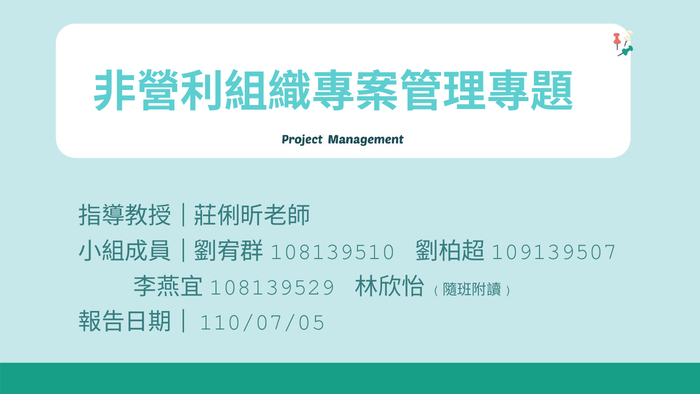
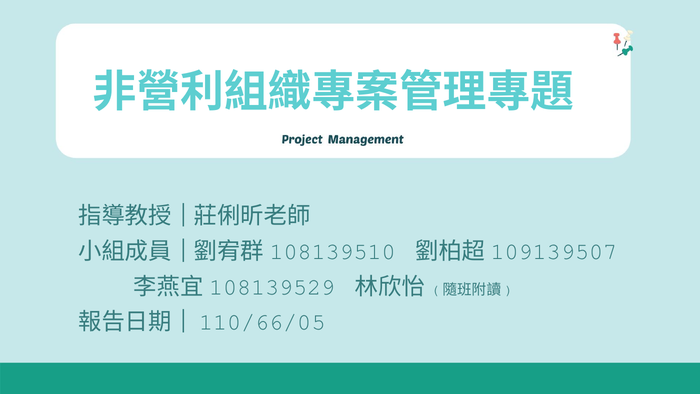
110/07/05: 110/07/05 -> 110/66/05 (262, 322)
